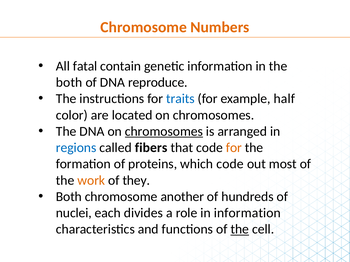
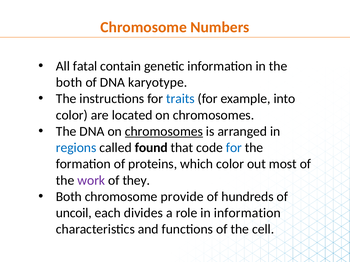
reproduce: reproduce -> karyotype (158, 83)
half: half -> into (284, 99)
fibers: fibers -> found (151, 148)
for colour: orange -> blue (234, 148)
which code: code -> color (230, 164)
work colour: orange -> purple (91, 181)
another: another -> provide (182, 197)
nuclei: nuclei -> uncoil (74, 213)
the underline: present -> none (240, 230)
